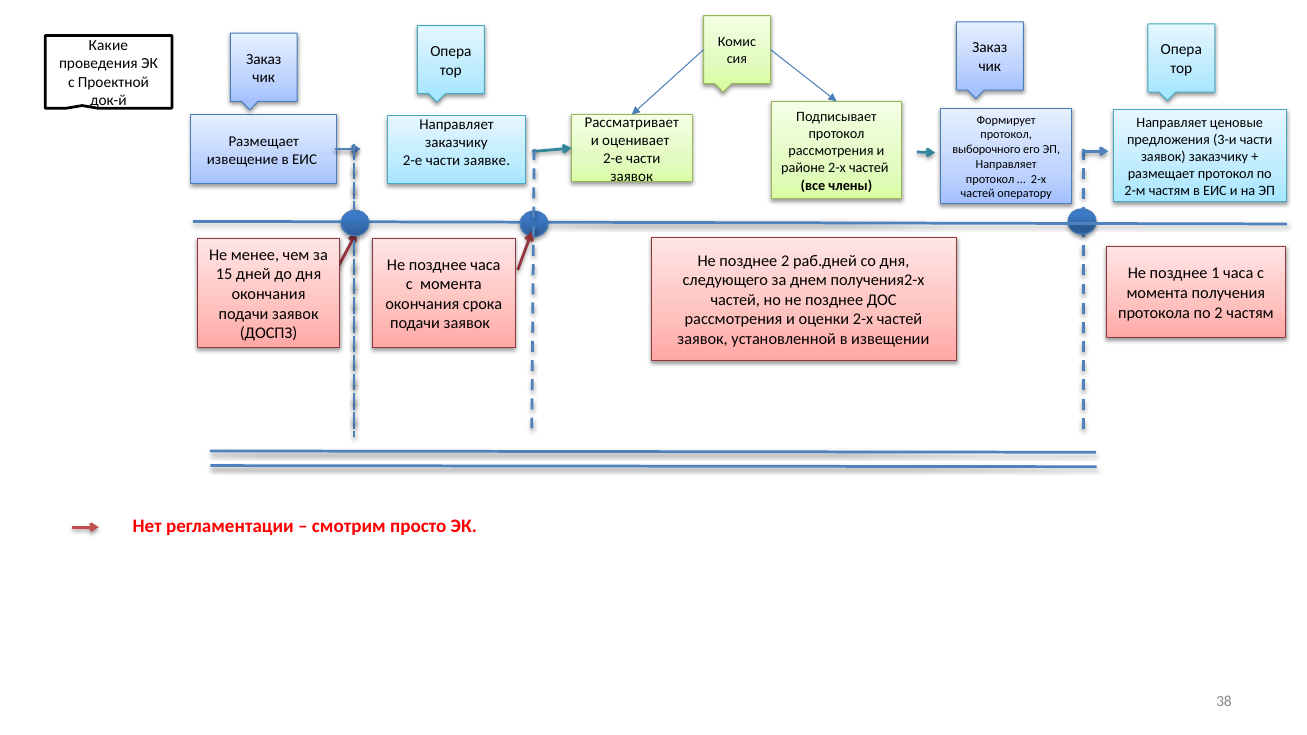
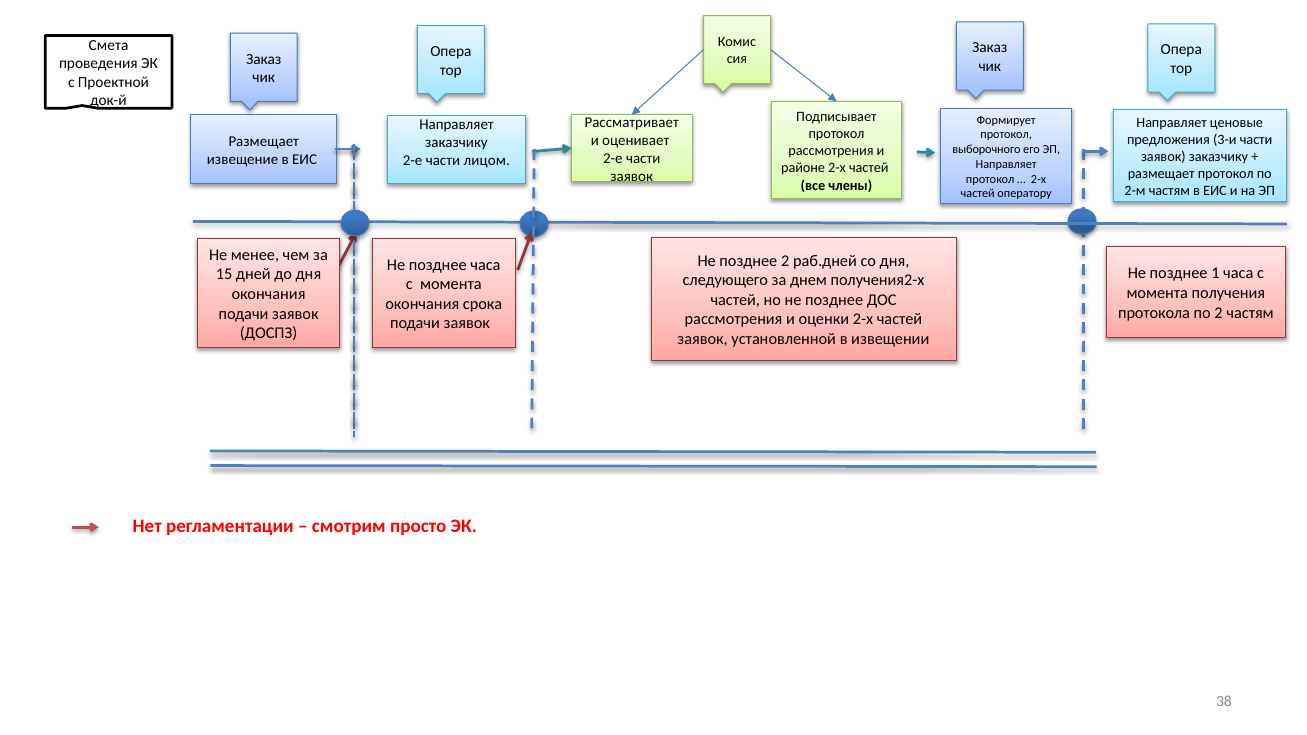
Какие: Какие -> Смета (108, 45)
заявке: заявке -> лицом (487, 161)
